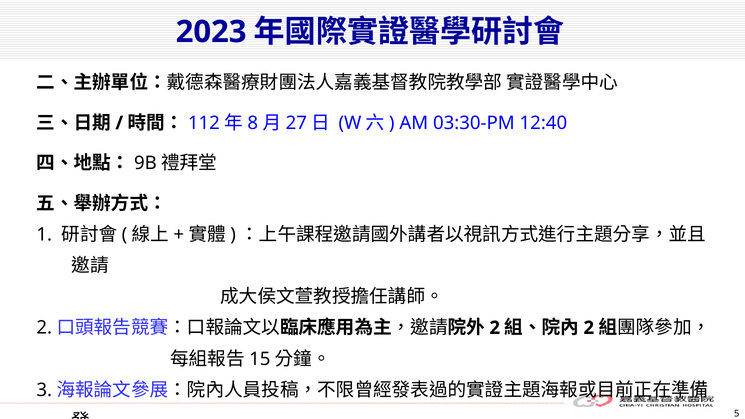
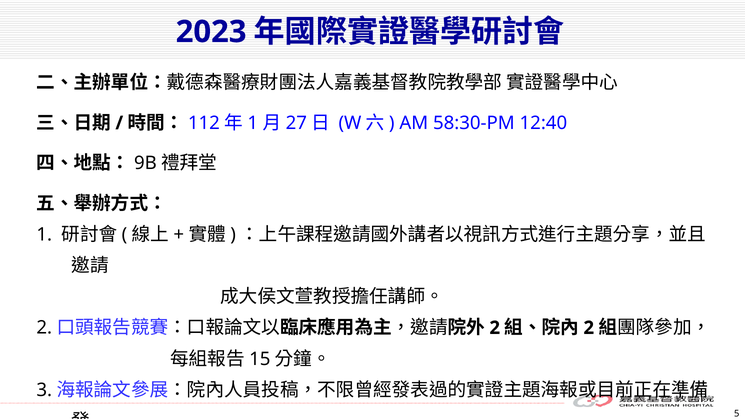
8: 8 -> 1 (253, 123)
03:30-PM: 03:30-PM -> 58:30-PM (474, 123)
